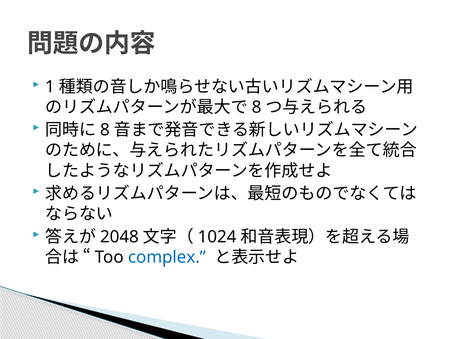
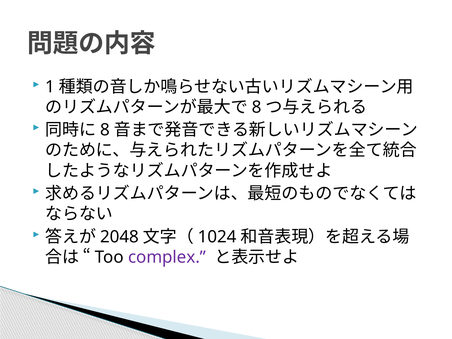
complex colour: blue -> purple (167, 257)
